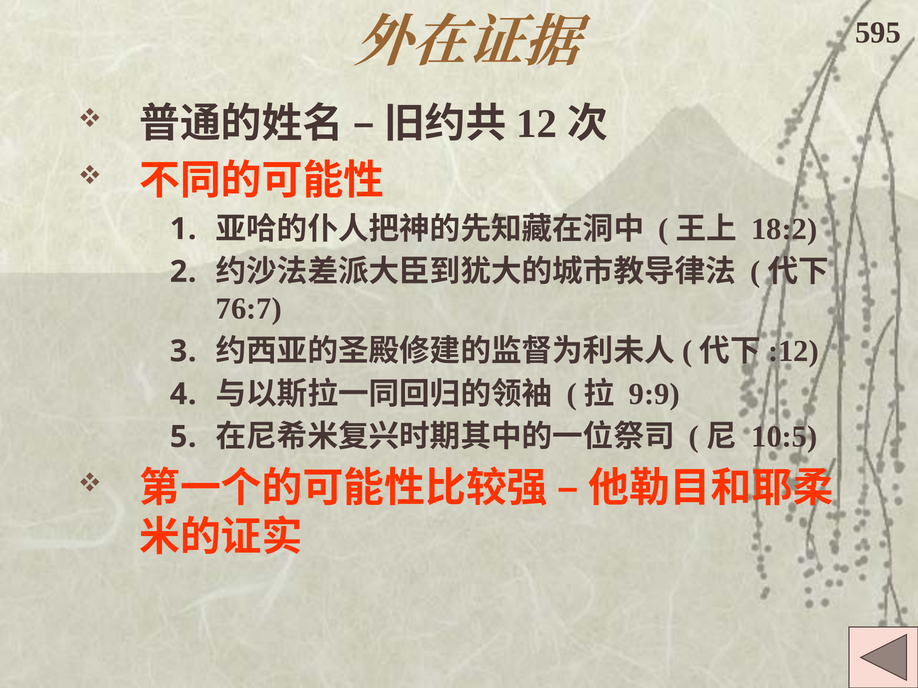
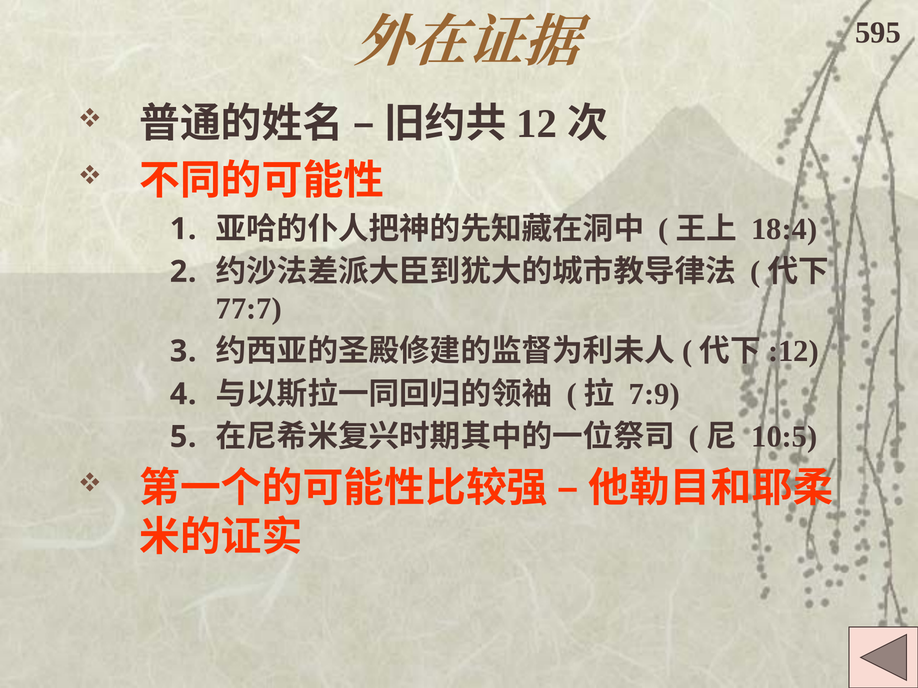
18:2: 18:2 -> 18:4 (784, 229)
76:7: 76:7 -> 77:7 (249, 309)
9:9: 9:9 -> 7:9 (654, 394)
